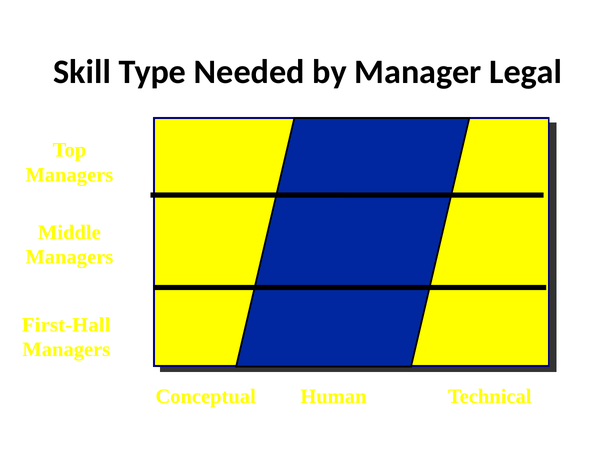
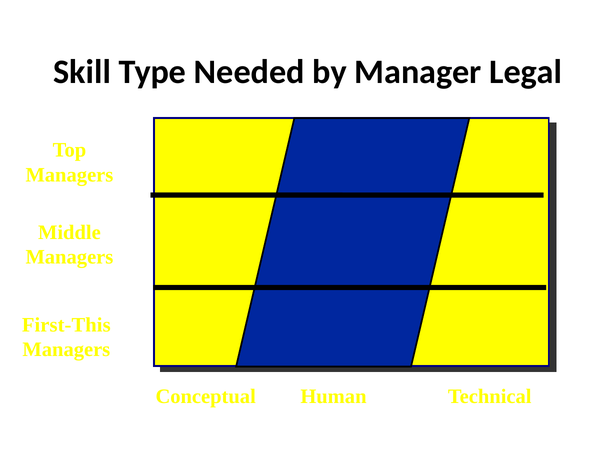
First-Hall: First-Hall -> First-This (66, 325)
